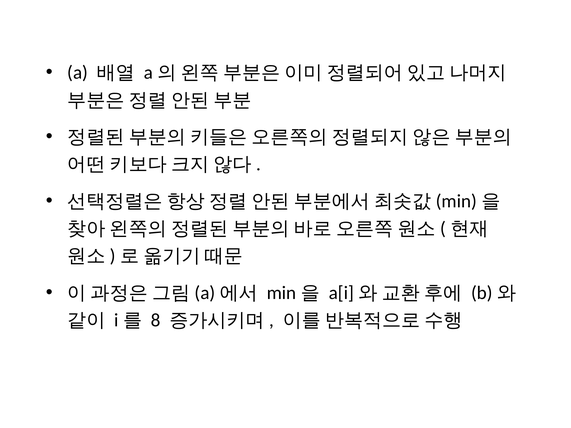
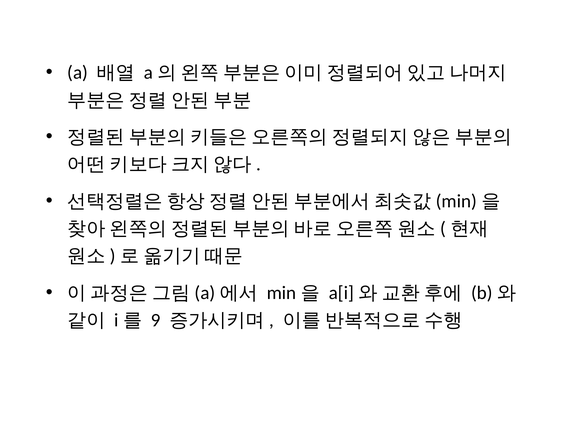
8: 8 -> 9 (156, 320)
